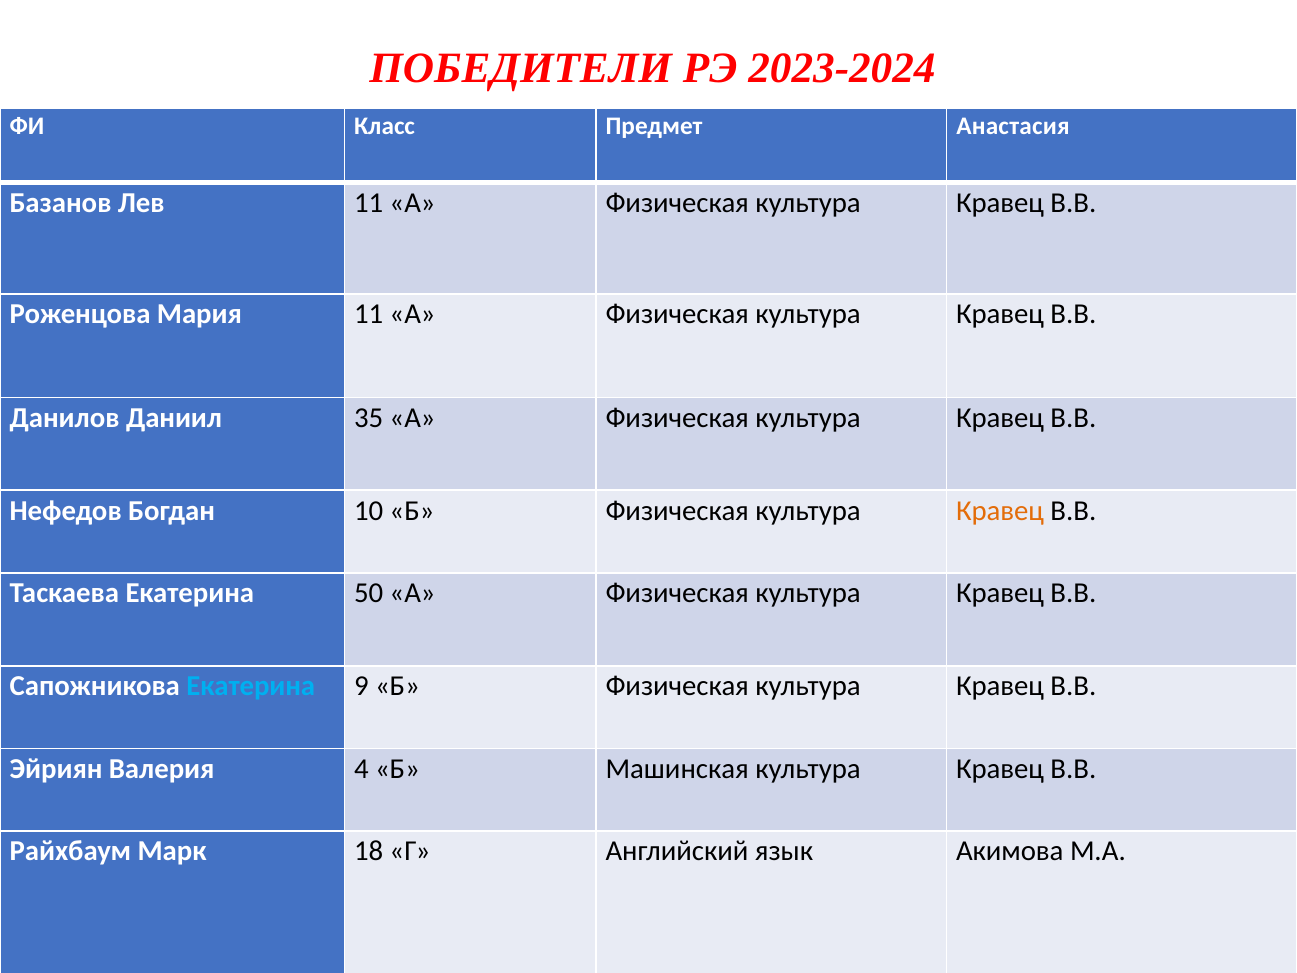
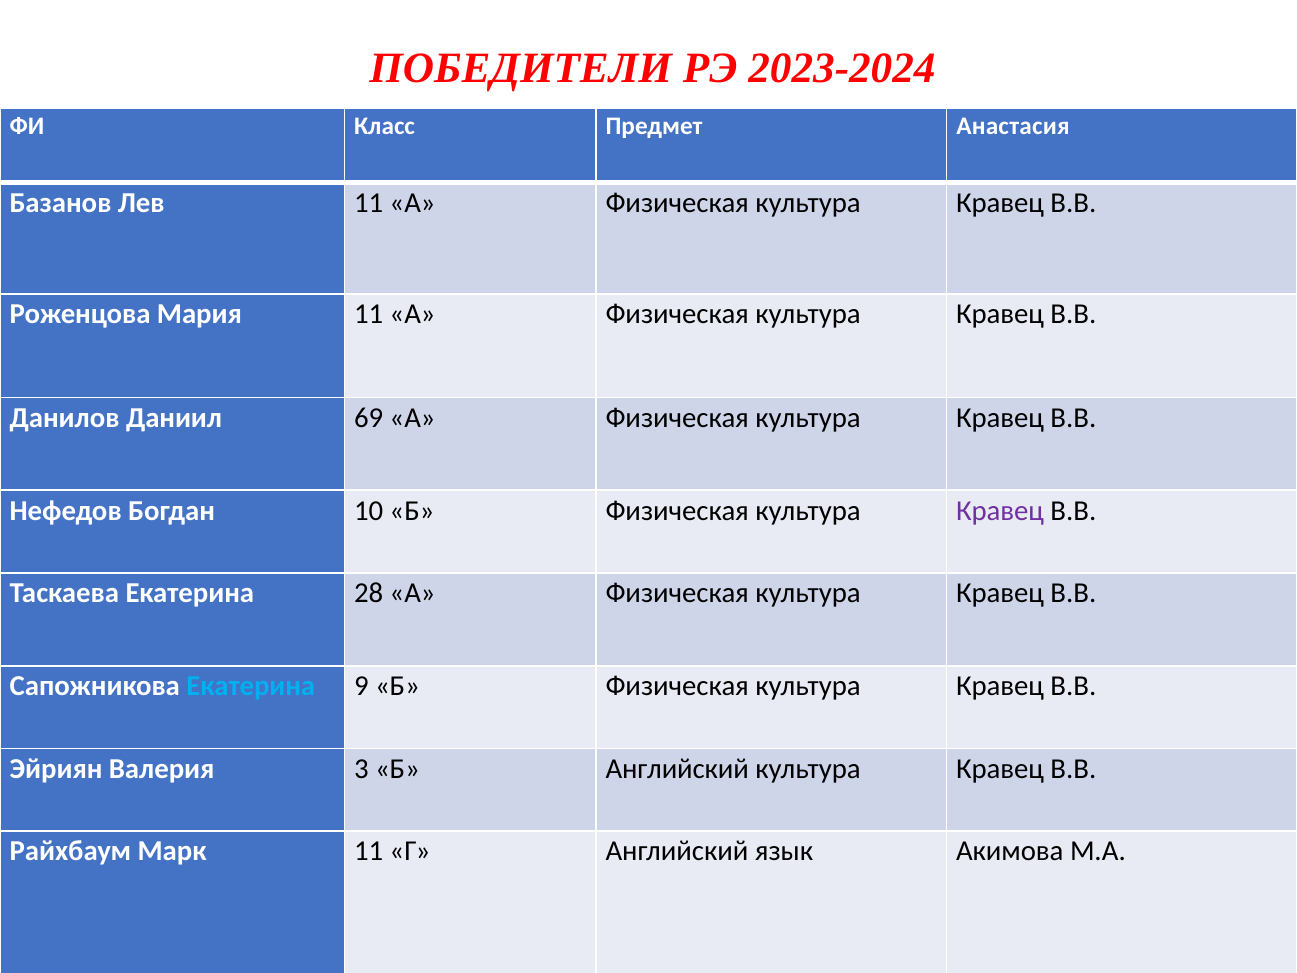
35: 35 -> 69 (369, 418)
Кравец colour: orange -> purple (1000, 511)
50: 50 -> 28 (369, 593)
4: 4 -> 3 (361, 769)
Б Машинская: Машинская -> Английский (677, 769)
Марк 18: 18 -> 11 (369, 851)
